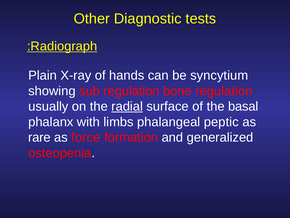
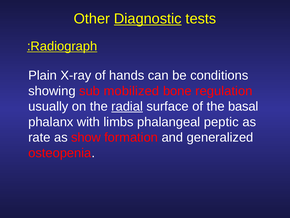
Diagnostic underline: none -> present (148, 19)
syncytium: syncytium -> conditions (219, 75)
sub regulation: regulation -> mobilized (131, 91)
rare: rare -> rate (39, 137)
force: force -> show (86, 137)
